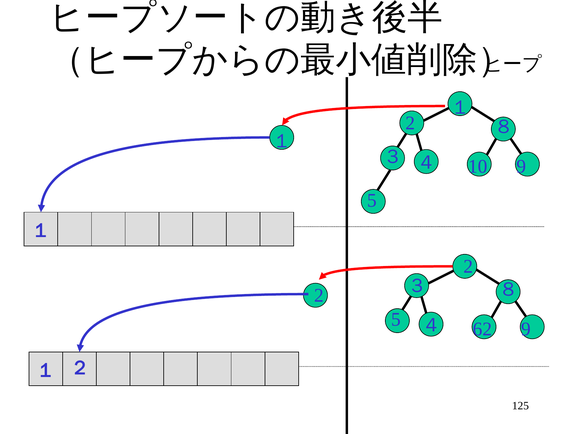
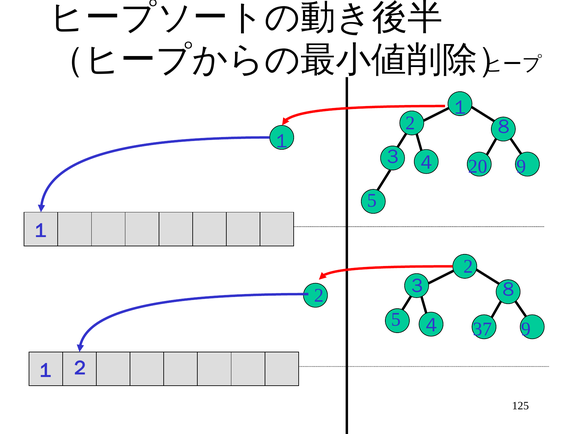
10: 10 -> 20 (478, 166)
62: 62 -> 37 (483, 329)
